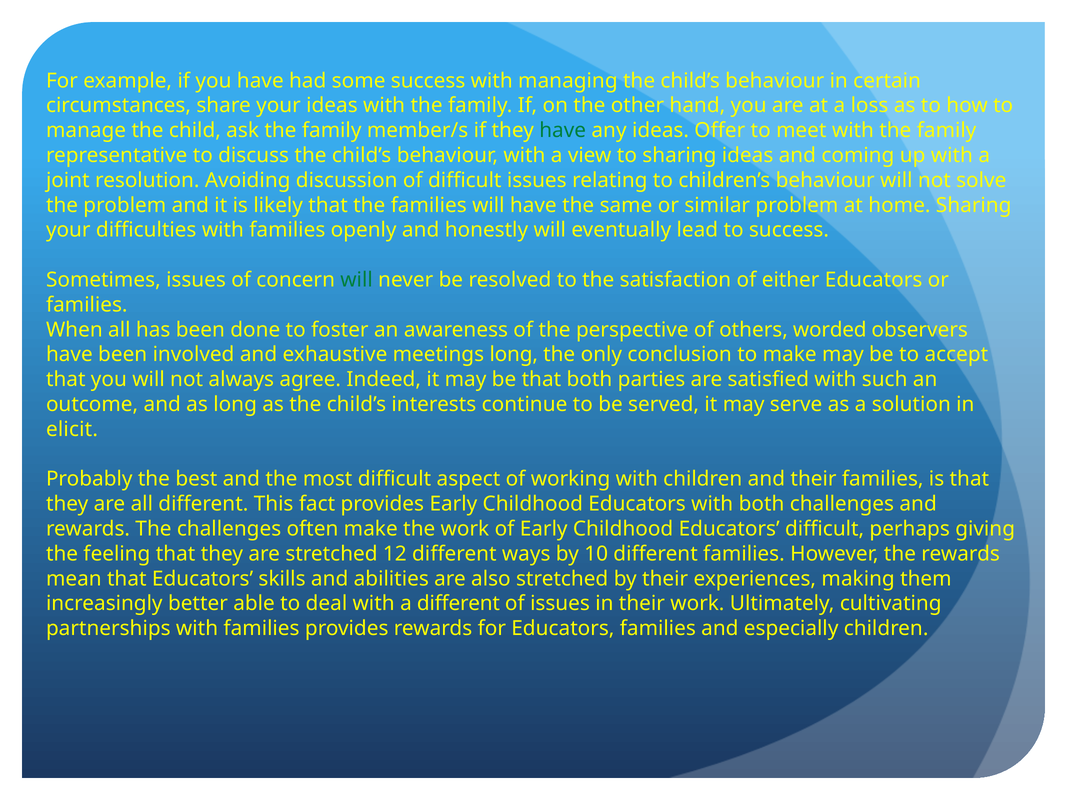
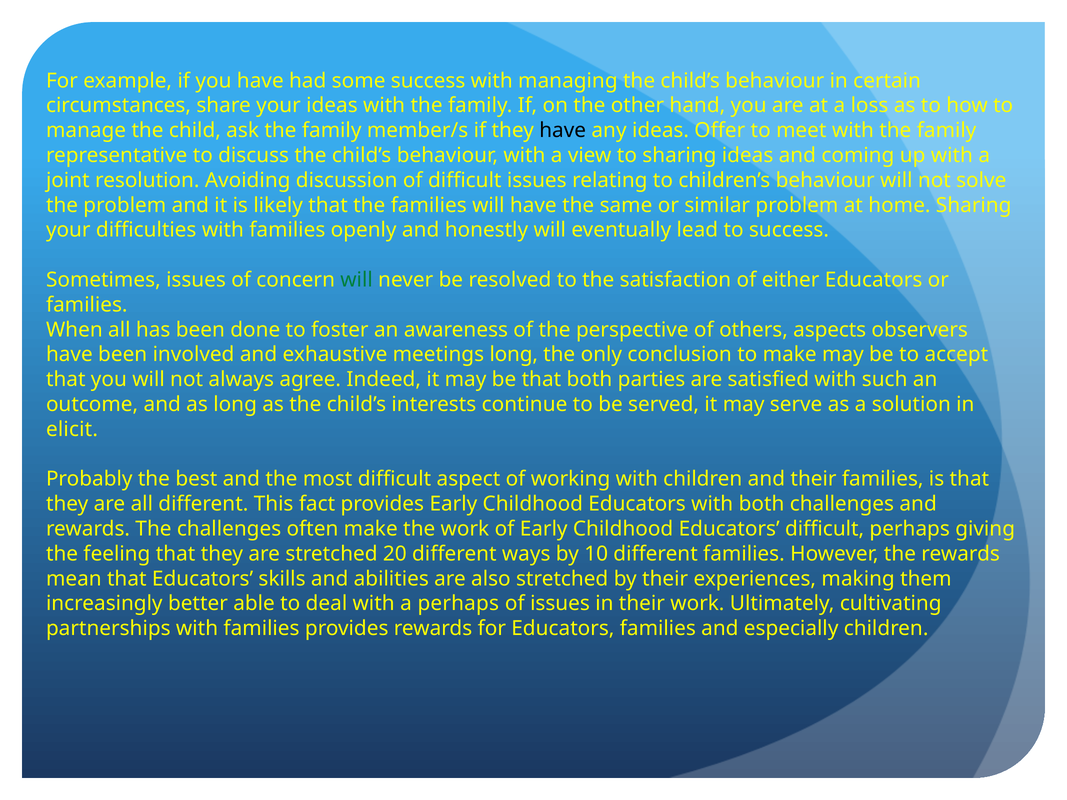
have colour: green -> black (563, 131)
worded: worded -> aspects (830, 330)
12: 12 -> 20 (395, 554)
a different: different -> perhaps (458, 604)
